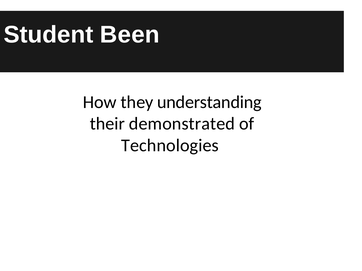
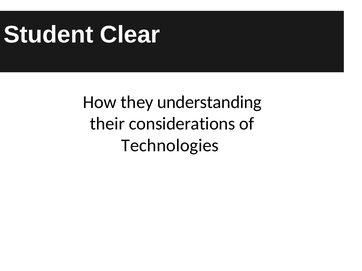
Been: Been -> Clear (130, 35)
demonstrated: demonstrated -> considerations (182, 124)
